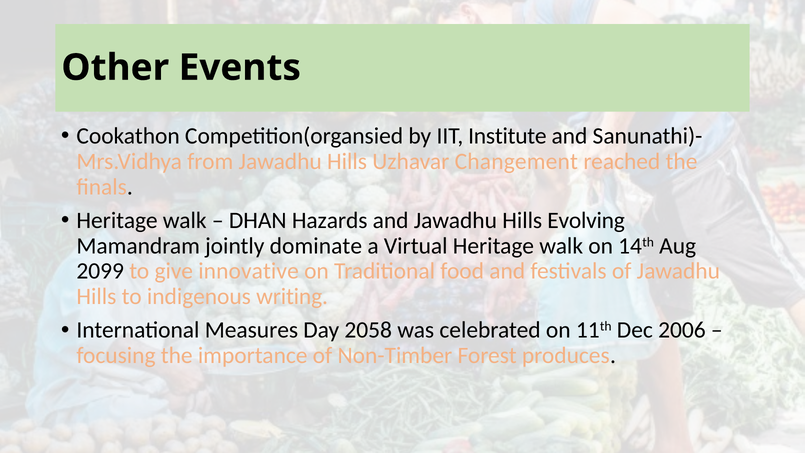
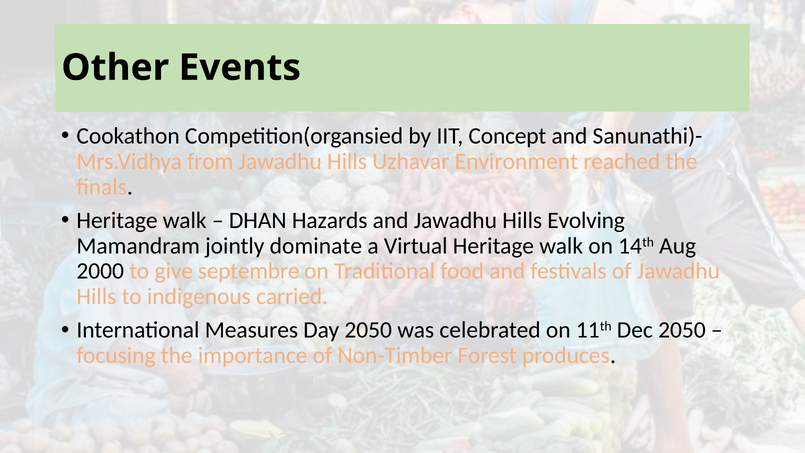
Institute: Institute -> Concept (507, 136)
Changement: Changement -> Environment (516, 161)
2099: 2099 -> 2000 (100, 271)
innovative: innovative -> septembre (249, 271)
writing: writing -> carried (292, 296)
Day 2058: 2058 -> 2050 (368, 330)
Dec 2006: 2006 -> 2050 (682, 330)
